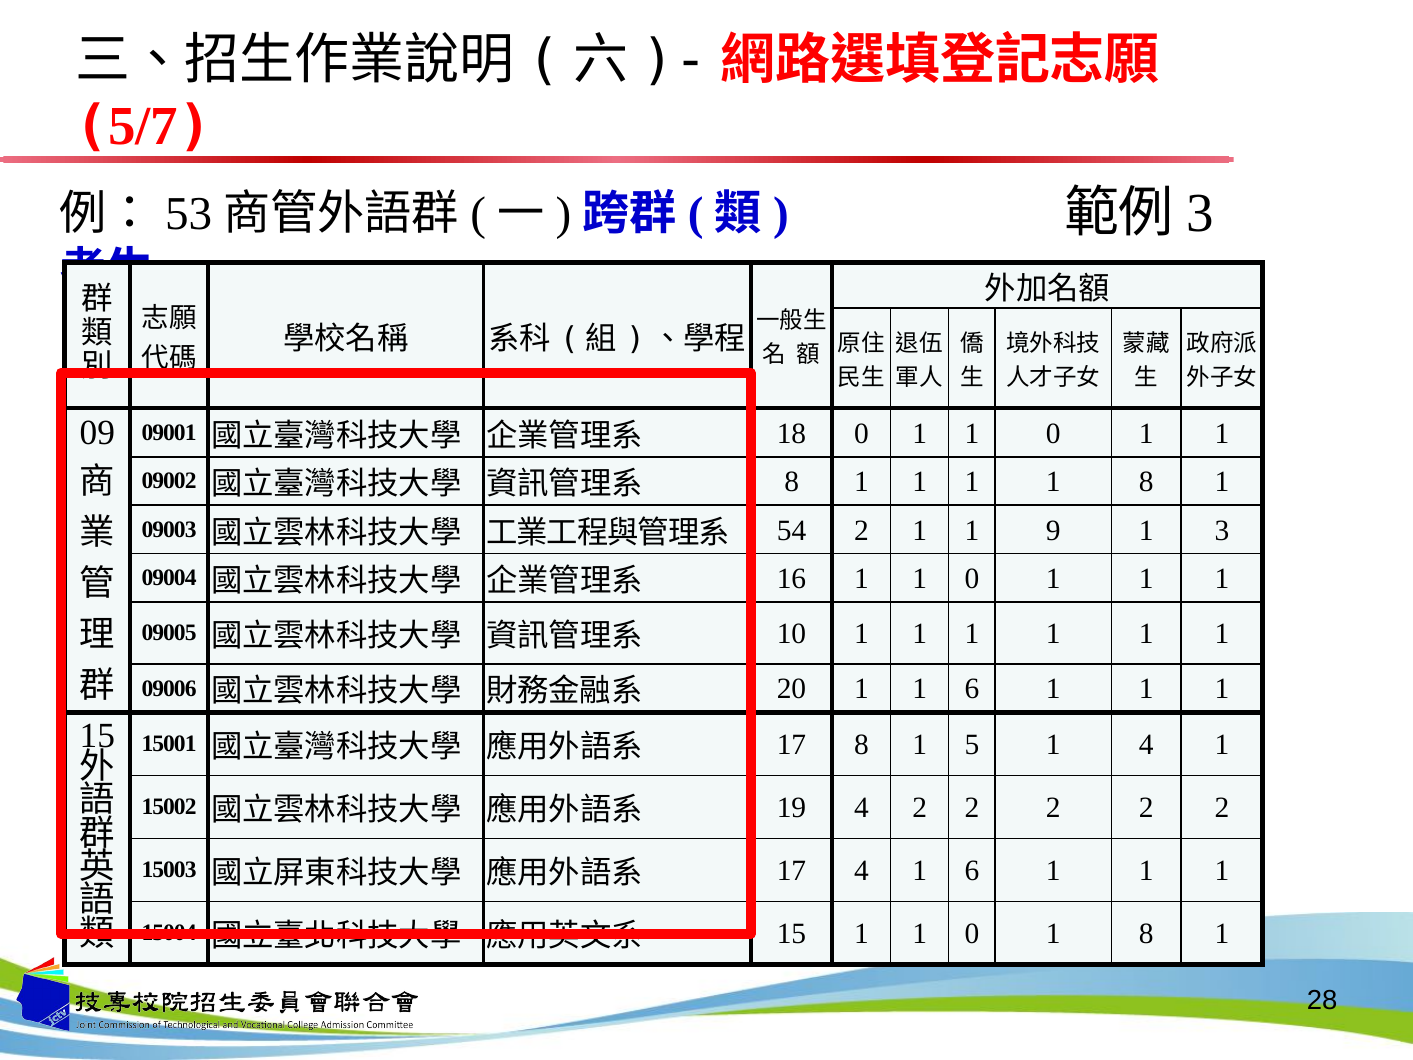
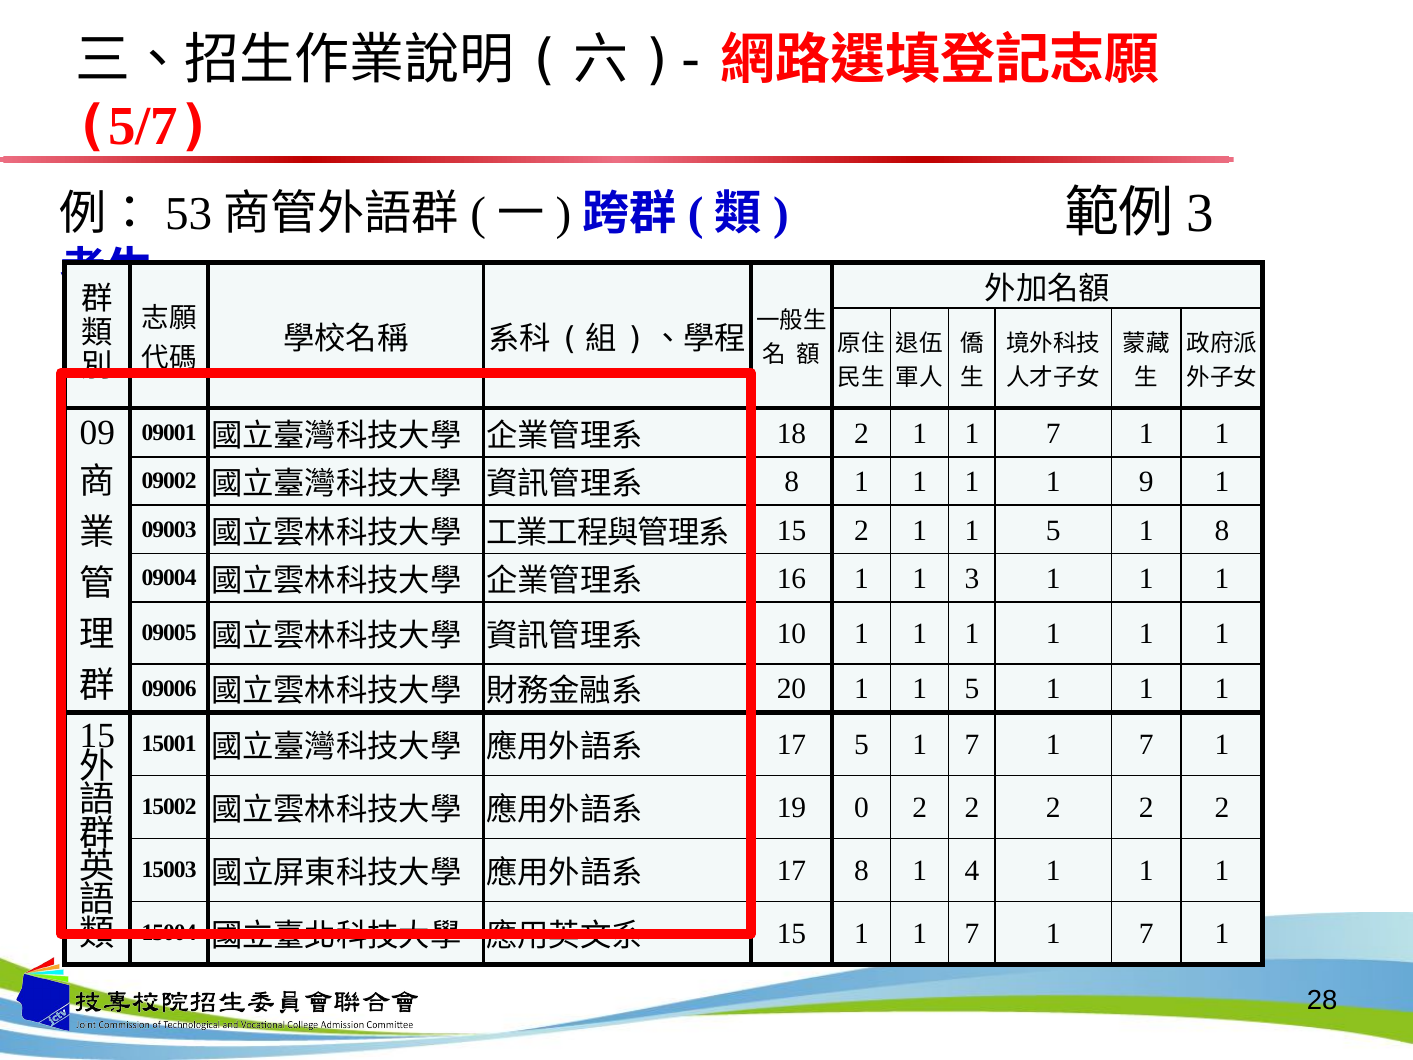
18 0: 0 -> 2 (861, 433)
0: 0 -> 7 (1053, 433)
1 1 8: 8 -> 9 (1146, 482)
54: 54 -> 15 (792, 530)
2 1 1 9: 9 -> 5 (1053, 530)
1 3: 3 -> 8 (1222, 530)
16 1 1 0: 0 -> 3 (972, 579)
20 1 1 6: 6 -> 5 (972, 689)
17 8: 8 -> 5 (861, 745)
5: 5 -> 7 (972, 745)
4: 4 -> 7 (1146, 745)
19 4: 4 -> 0 (861, 808)
17 4: 4 -> 8 (861, 871)
6: 6 -> 4 (972, 871)
15 1 1 0: 0 -> 7 (972, 934)
8: 8 -> 7 (1146, 934)
